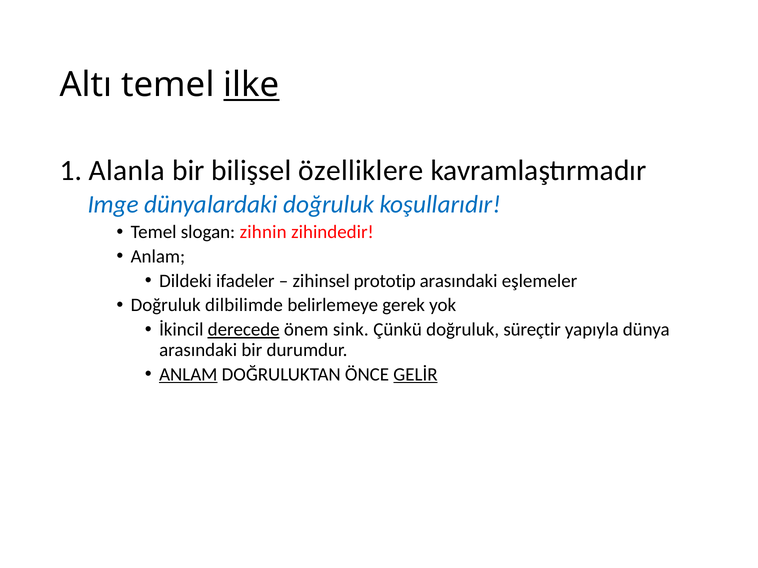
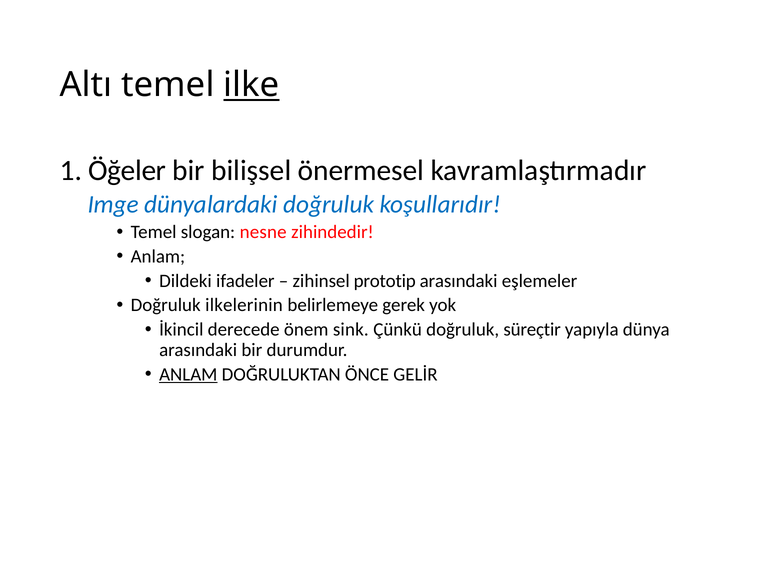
Alanla: Alanla -> Öğeler (127, 171)
özelliklere: özelliklere -> önermesel (361, 171)
zihnin: zihnin -> nesne (263, 232)
dilbilimde: dilbilimde -> ilkelerinin (244, 305)
derecede underline: present -> none (244, 330)
GELİR underline: present -> none (415, 375)
